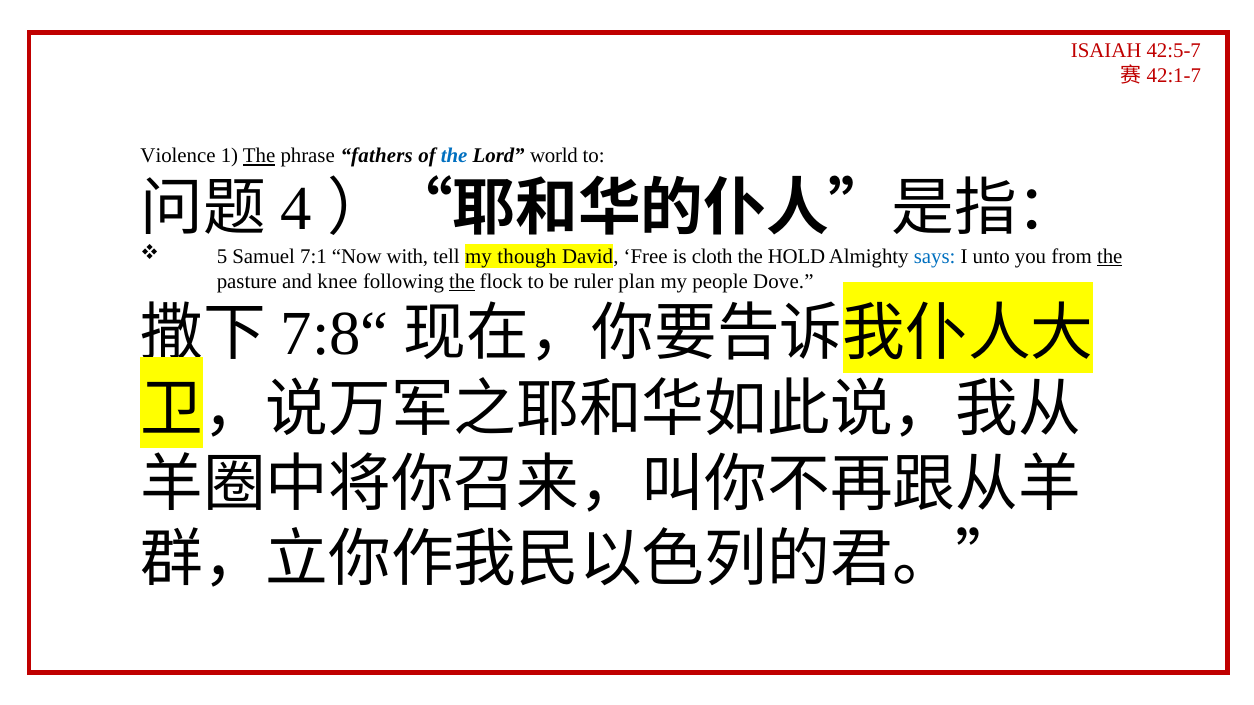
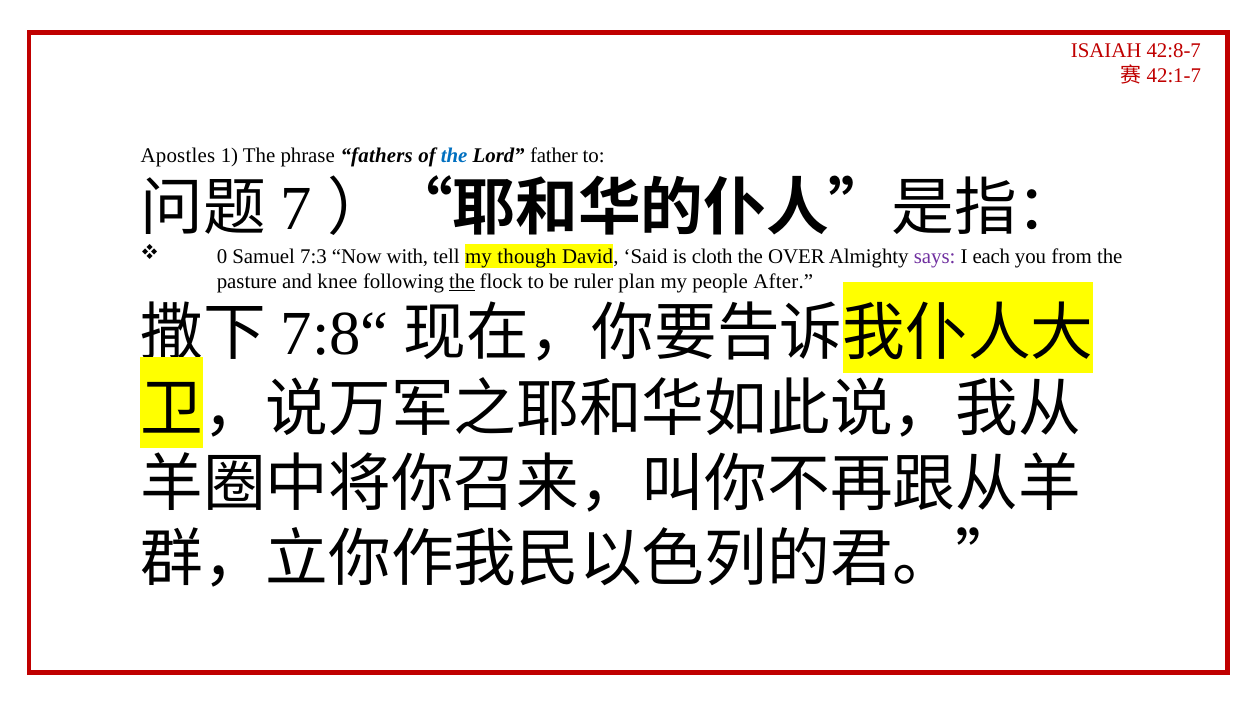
42:5-7: 42:5-7 -> 42:8-7 (1174, 51)
Violence: Violence -> Apostles (178, 156)
The underline: present -> none (259, 156)
world: world -> father (554, 156)
4: 4 -> 7 (297, 209)
5: 5 -> 0 (222, 256)
7:1: 7:1 -> 7:3 (313, 256)
Free: Free -> Said (646, 256)
HOLD: HOLD -> OVER (796, 256)
says colour: blue -> purple (935, 256)
unto: unto -> each (991, 256)
the underline: present -> none (1110, 256)
Dove: Dove -> After (783, 281)
